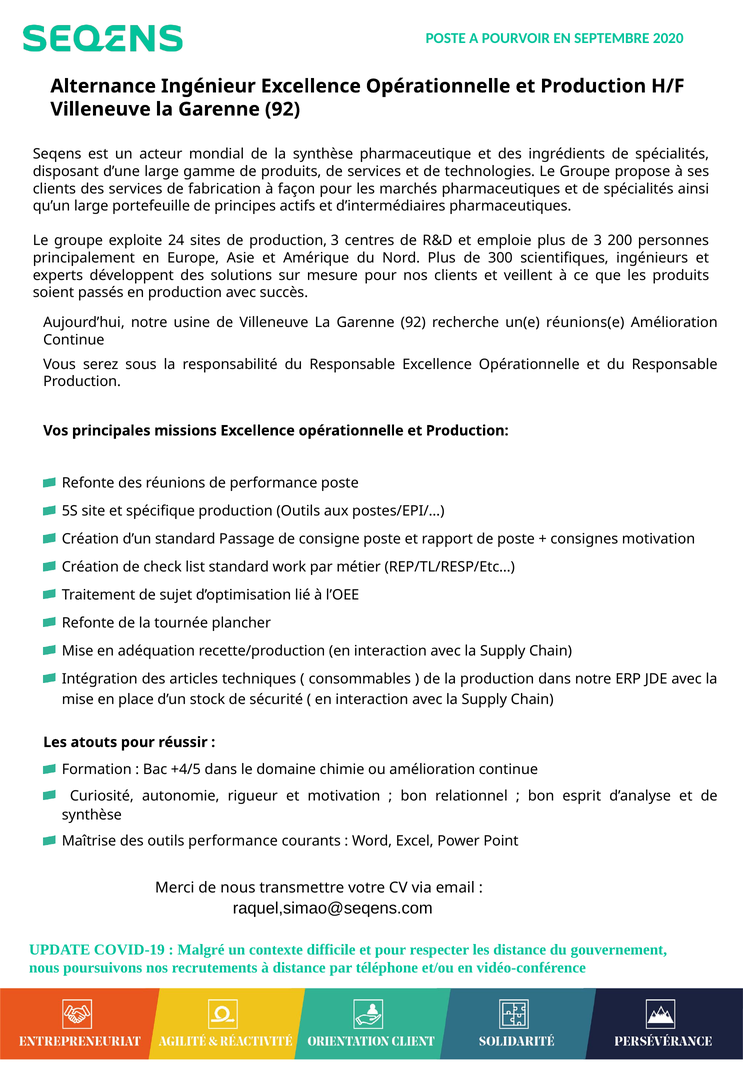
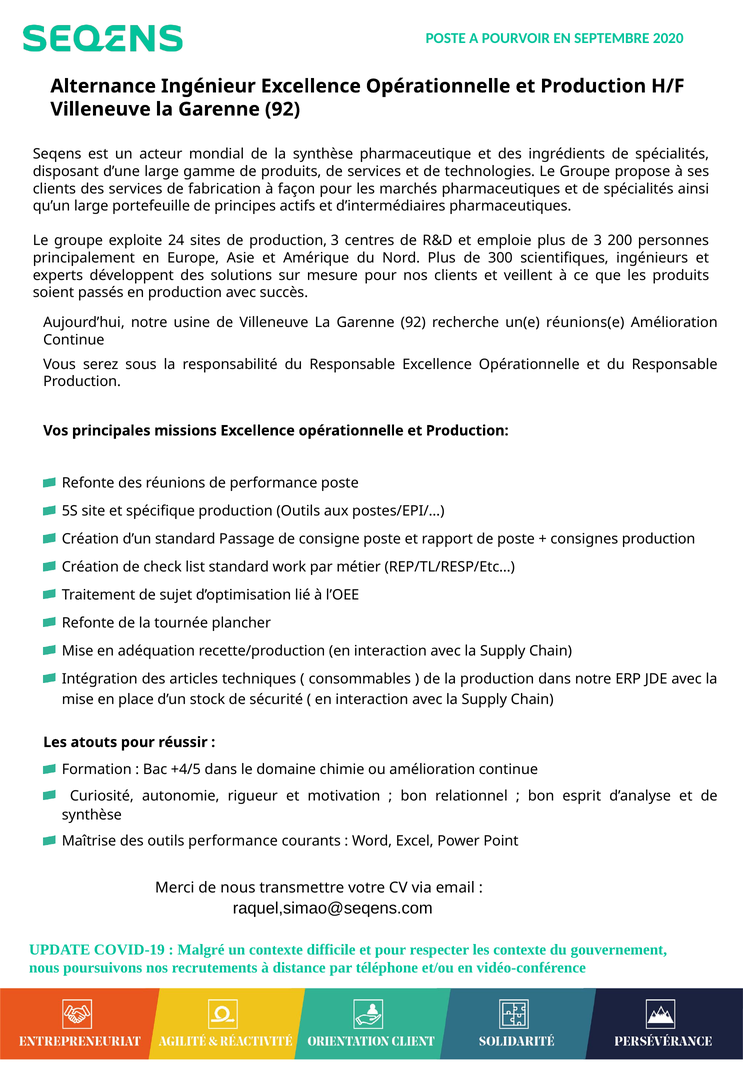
consignes motivation: motivation -> production (659, 539)
les distance: distance -> contexte (520, 950)
